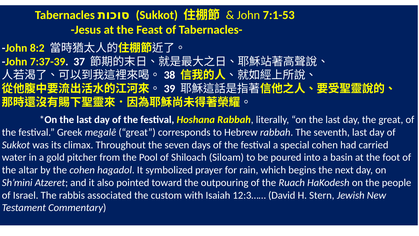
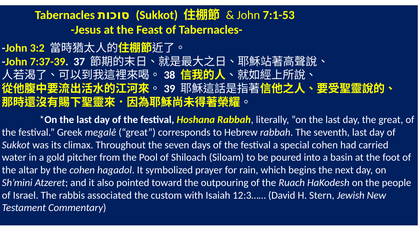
8:2: 8:2 -> 3:2 (37, 48)
